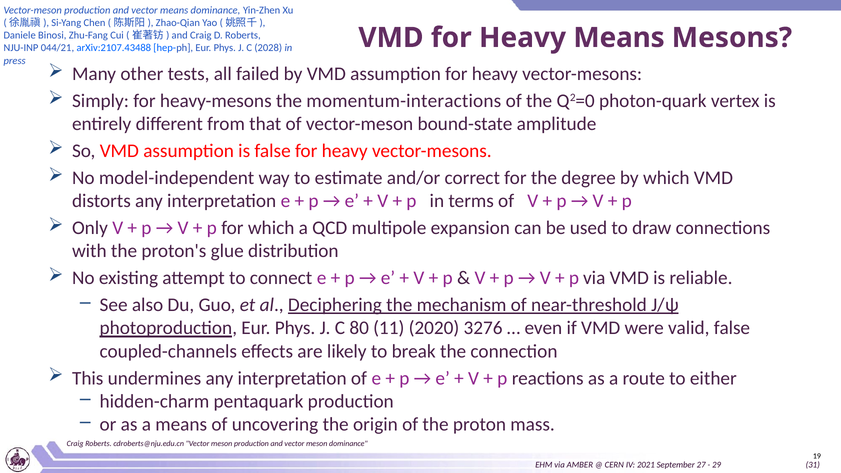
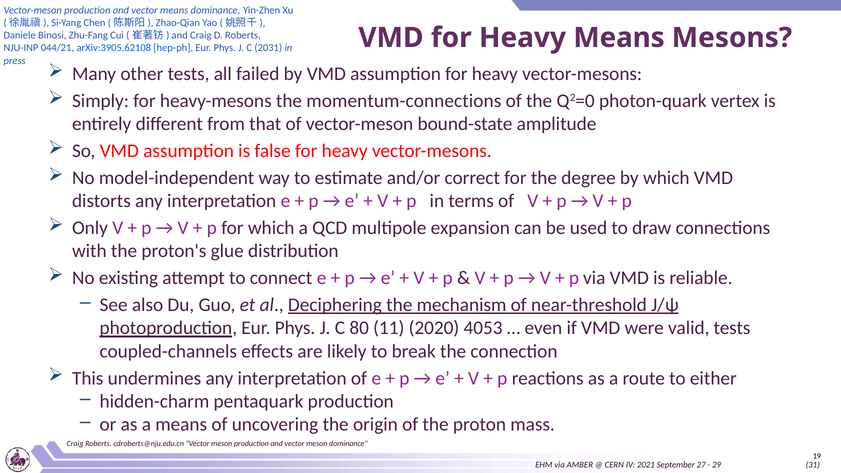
arXiv:2107.43488: arXiv:2107.43488 -> arXiv:3905.62108 (114, 48)
2028: 2028 -> 2031 (268, 48)
momentum-interactions: momentum-interactions -> momentum-connections (404, 101)
3276: 3276 -> 4053 (483, 328)
valid false: false -> tests (732, 328)
